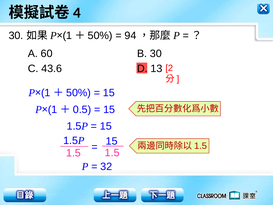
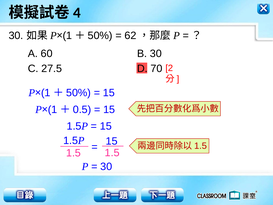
94: 94 -> 62 (130, 35)
43.6: 43.6 -> 27.5 (52, 69)
13: 13 -> 70 (156, 69)
32: 32 -> 30 (106, 166)
